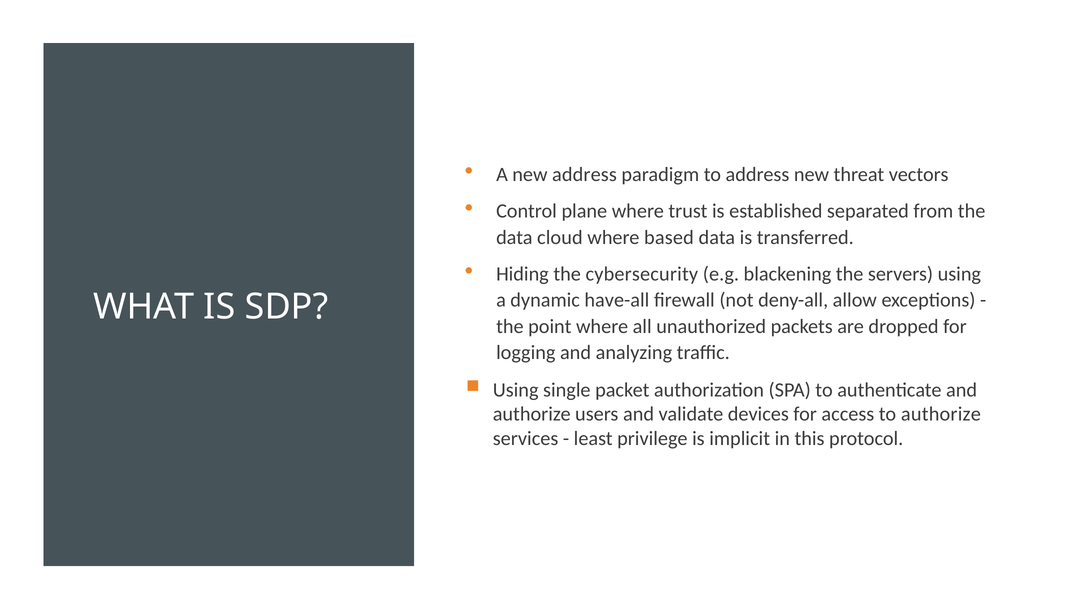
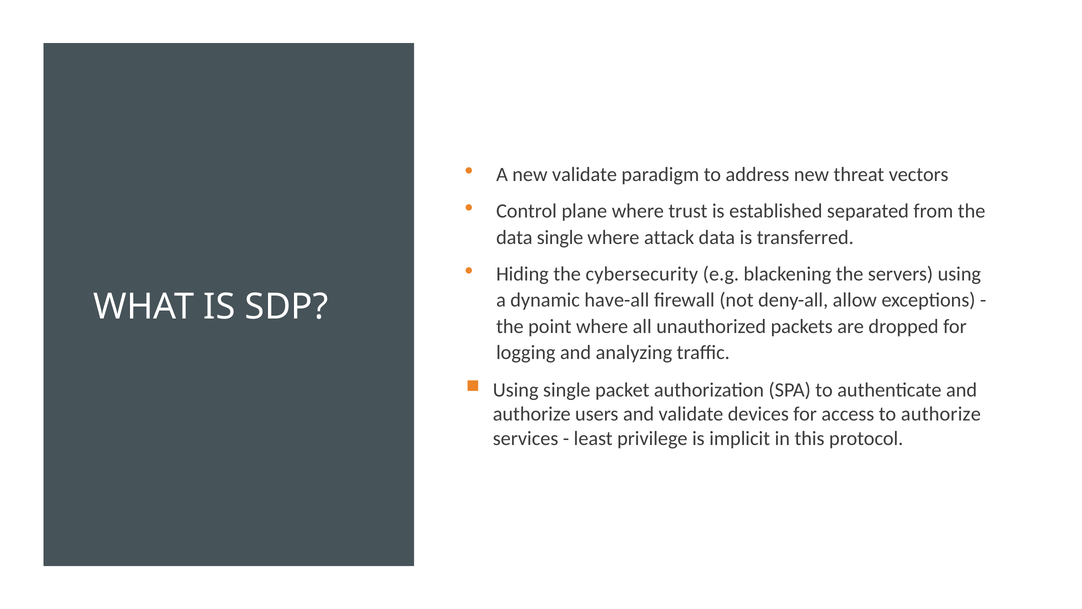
new address: address -> validate (585, 174)
data cloud: cloud -> single (560, 237)
based: based -> attack (669, 237)
